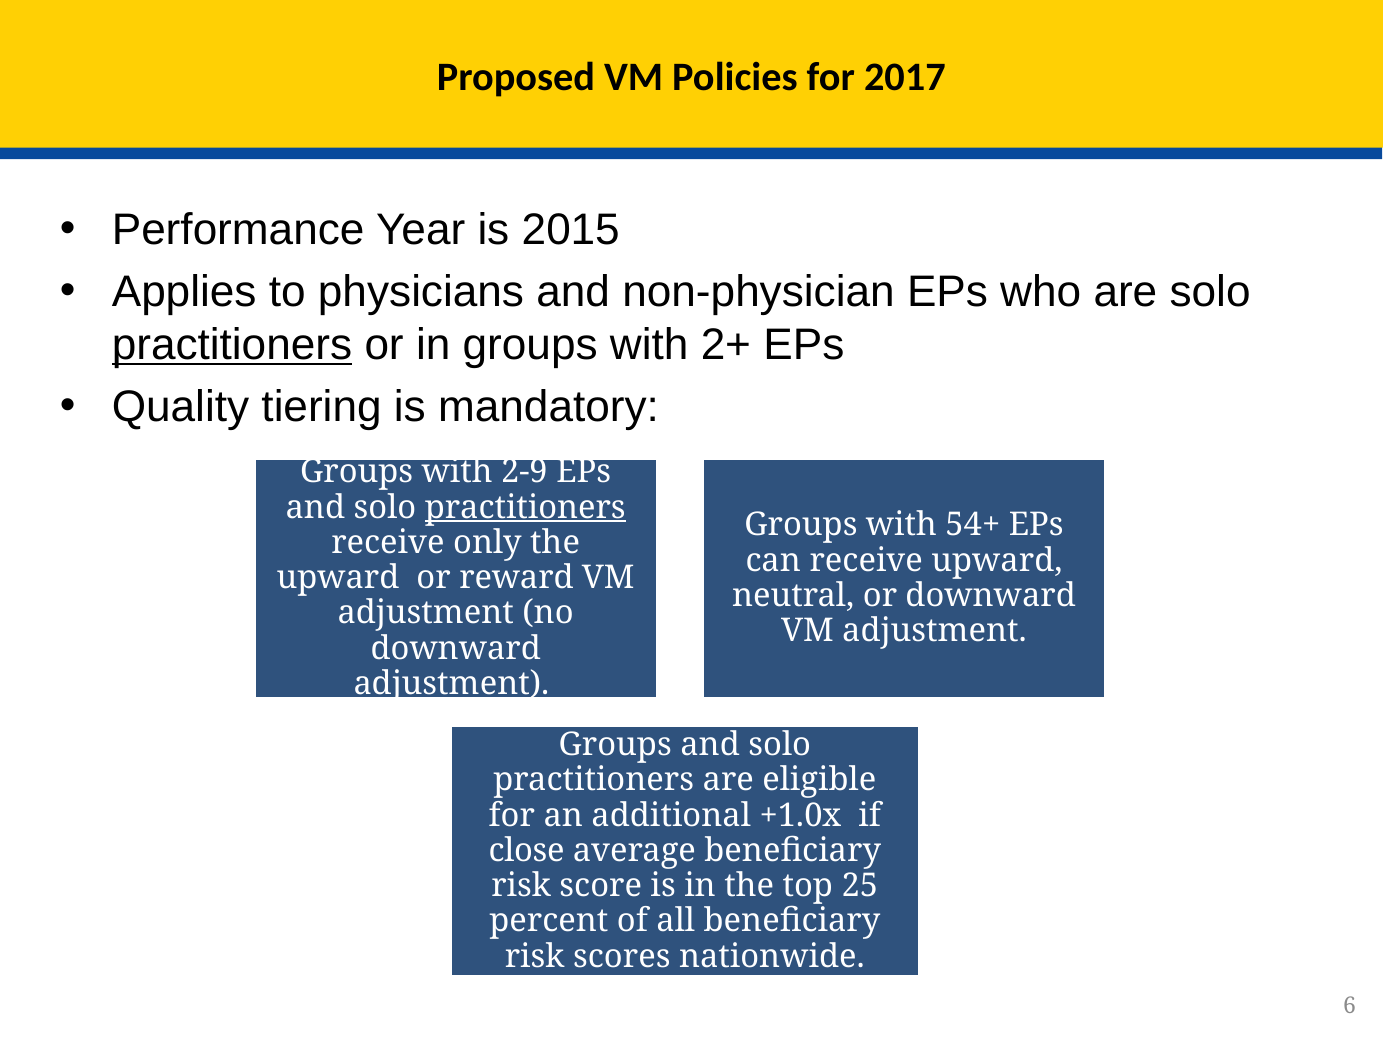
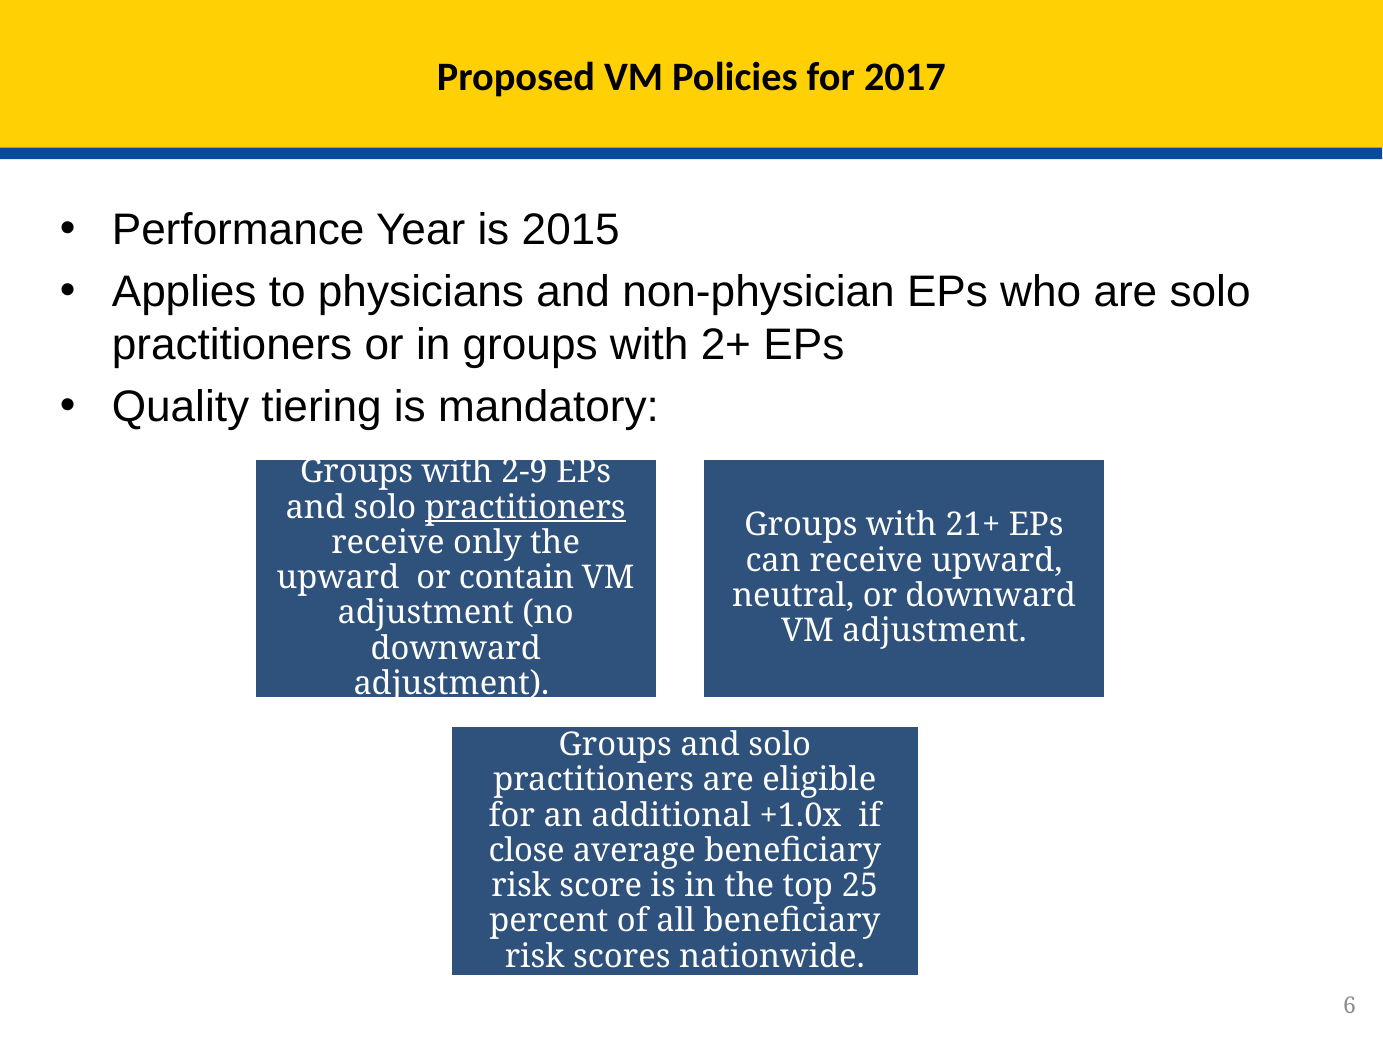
practitioners underline: present -> none (232, 345)
54+: 54+ -> 21+ (973, 525)
reward: reward -> contain (517, 578)
